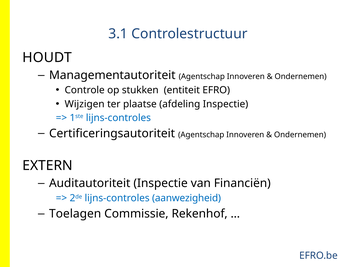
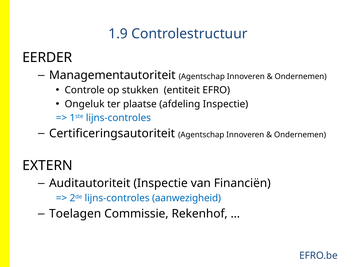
3.1: 3.1 -> 1.9 (118, 34)
HOUDT: HOUDT -> EERDER (47, 58)
Wijzigen: Wijzigen -> Ongeluk (85, 104)
